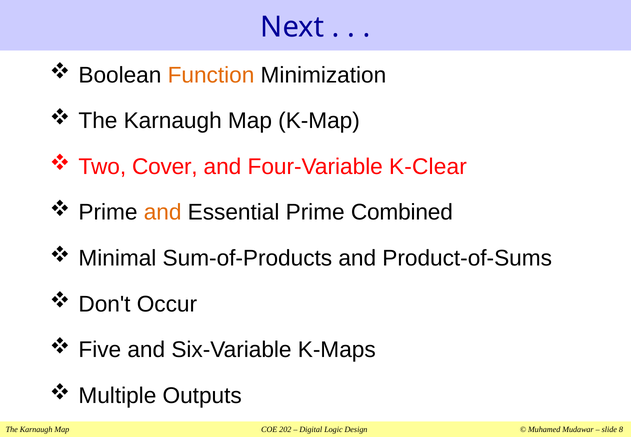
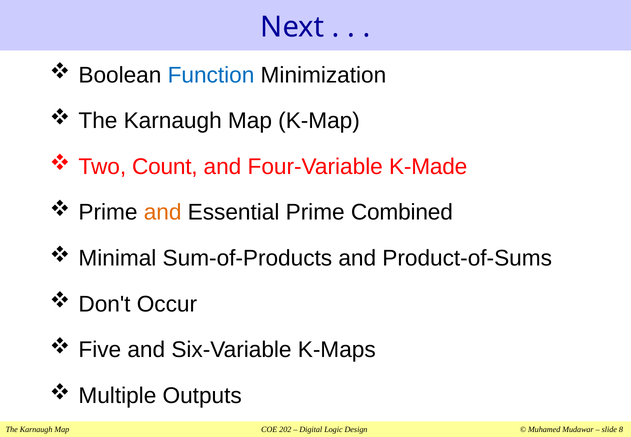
Function colour: orange -> blue (211, 75)
Cover: Cover -> Count (165, 167)
K-Clear: K-Clear -> K-Made (428, 167)
